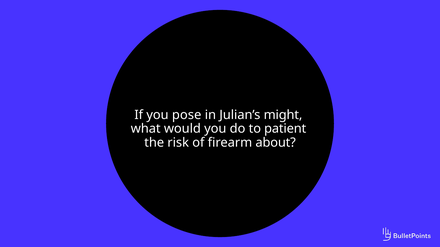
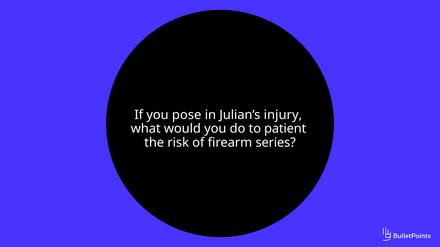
might: might -> injury (283, 115)
about: about -> series (276, 143)
